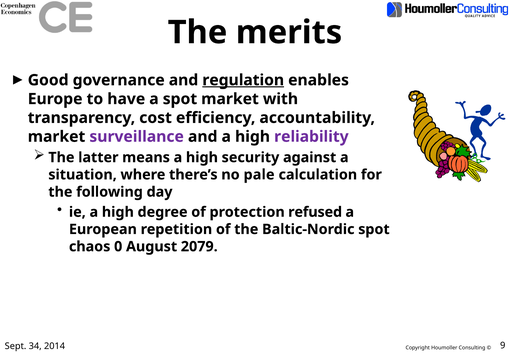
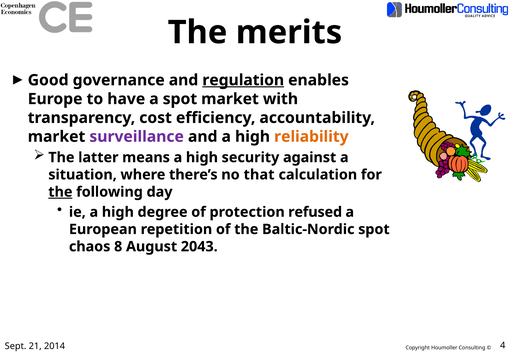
reliability colour: purple -> orange (311, 137)
pale: pale -> that (259, 175)
the underline: none -> present (60, 192)
0: 0 -> 8 (118, 247)
2079: 2079 -> 2043 (199, 247)
34: 34 -> 21 (35, 346)
9: 9 -> 4 (503, 346)
